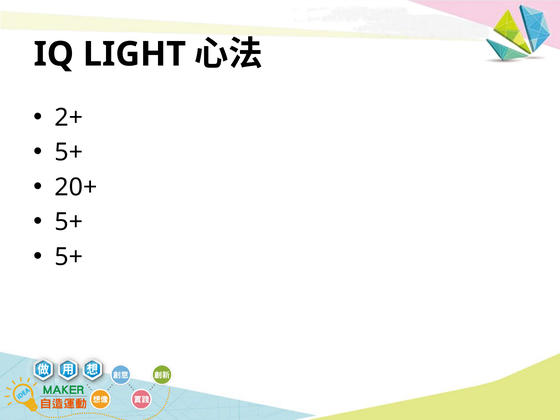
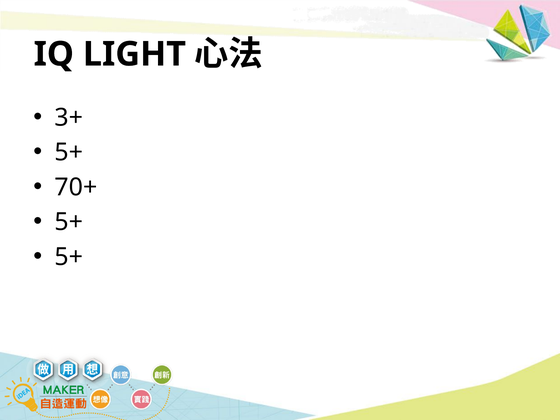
2+: 2+ -> 3+ (69, 117)
20+: 20+ -> 70+ (76, 187)
